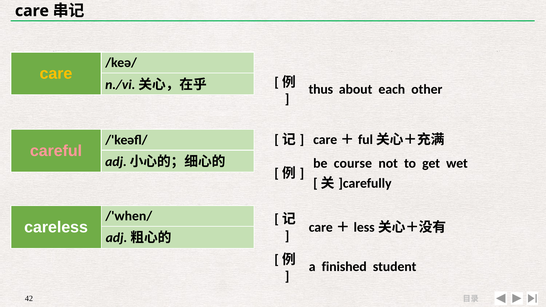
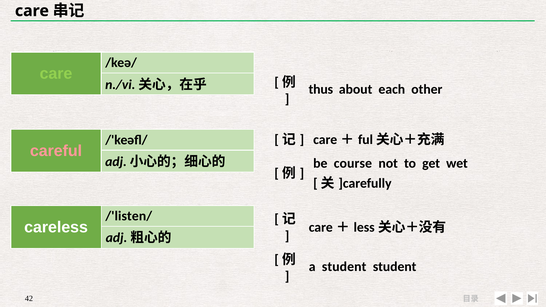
care colour: yellow -> light green (56, 74)
/'when/: /'when/ -> /'listen/ (129, 216)
a finished: finished -> student (344, 267)
